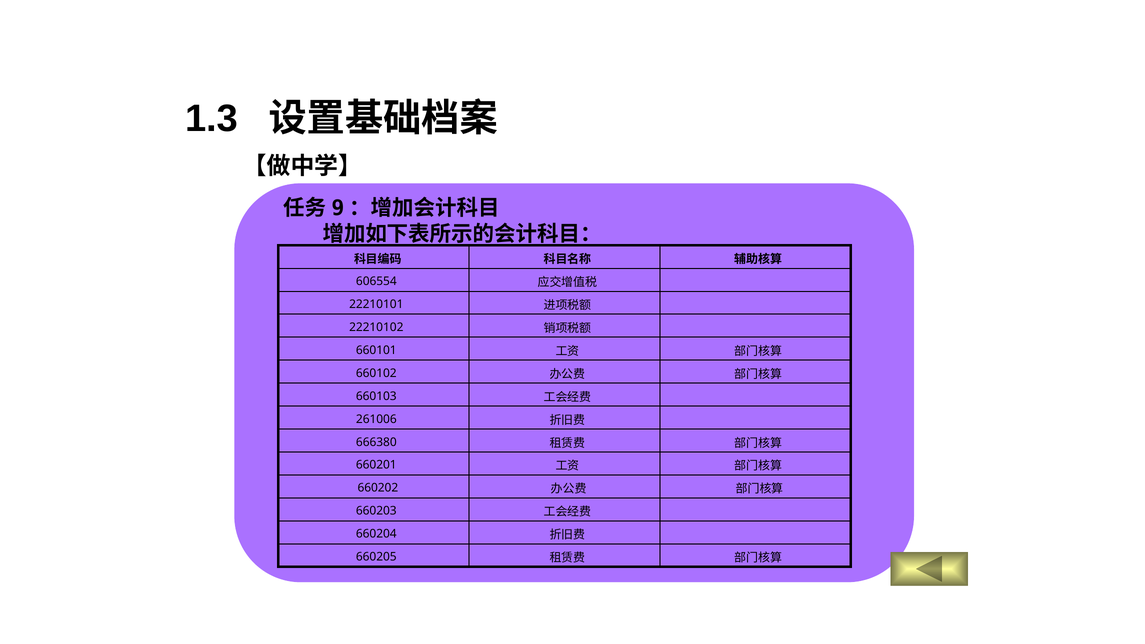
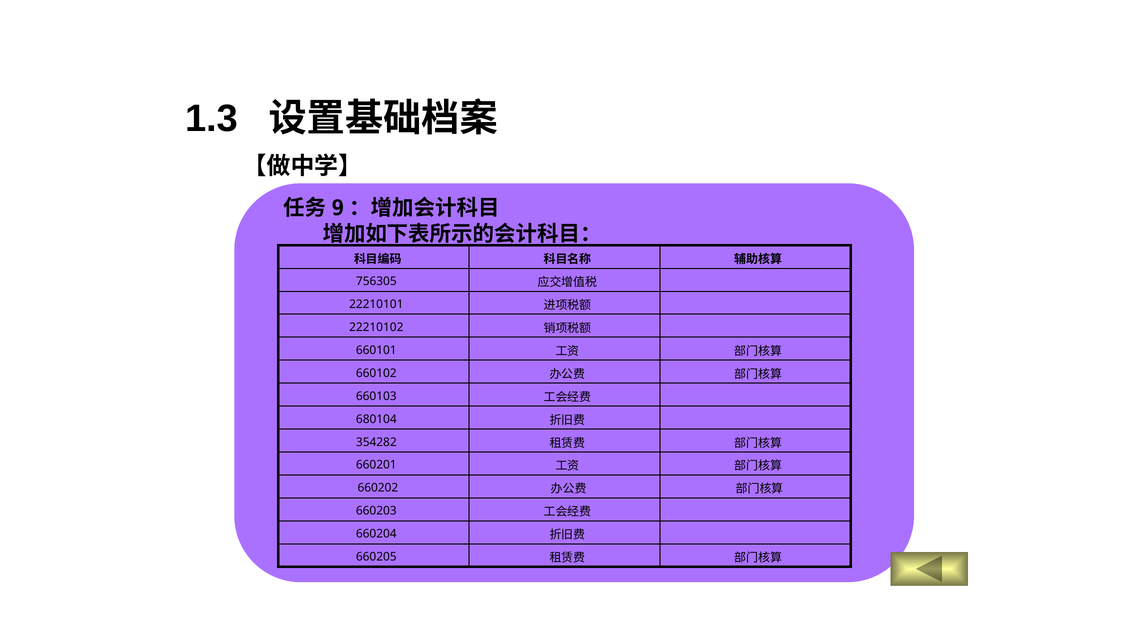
606554: 606554 -> 756305 (376, 281)
261006: 261006 -> 680104 (376, 419)
666380: 666380 -> 354282 (376, 442)
